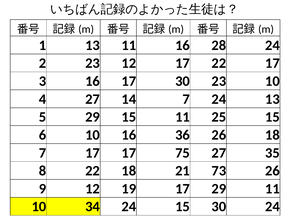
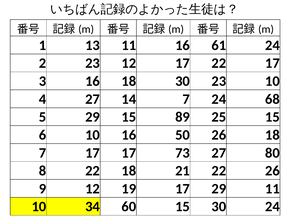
28: 28 -> 61 (219, 45)
16 17: 17 -> 18 (129, 81)
24 13: 13 -> 68 (272, 99)
15 11: 11 -> 89 (183, 117)
36: 36 -> 50 (183, 135)
75: 75 -> 73 (183, 153)
35: 35 -> 80 (272, 153)
21 73: 73 -> 22 (219, 171)
34 24: 24 -> 60 (129, 207)
